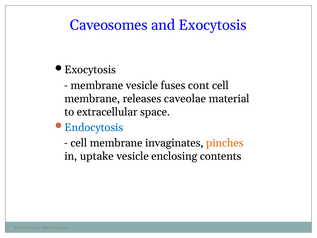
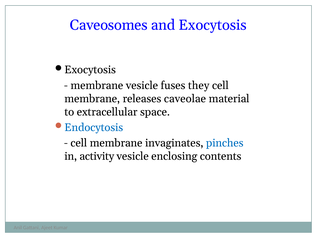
cont: cont -> they (199, 85)
pinches colour: orange -> blue (225, 143)
uptake: uptake -> activity (97, 156)
